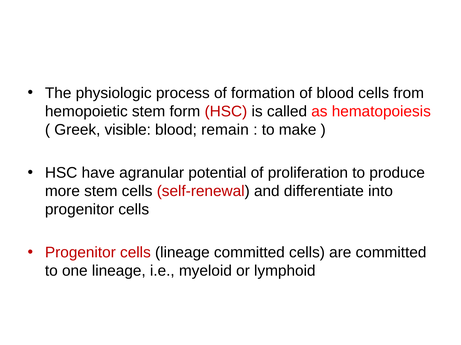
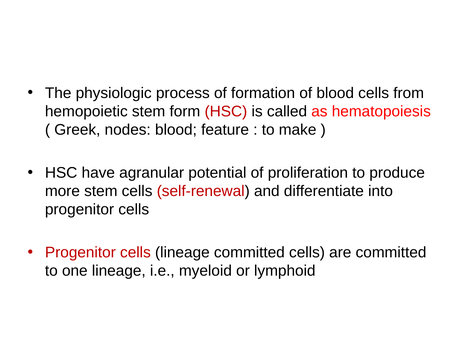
visible: visible -> nodes (128, 130)
remain: remain -> feature (225, 130)
